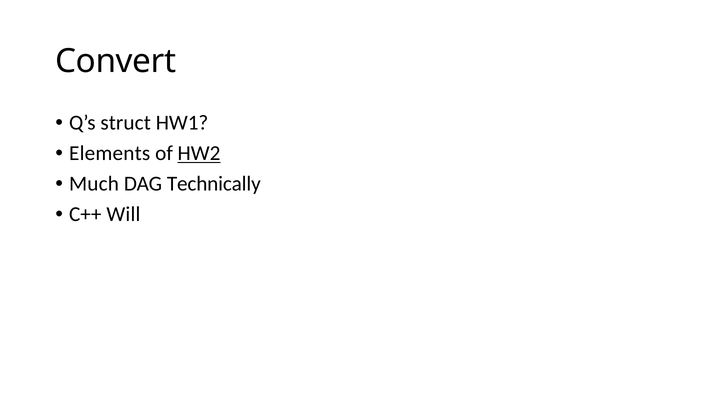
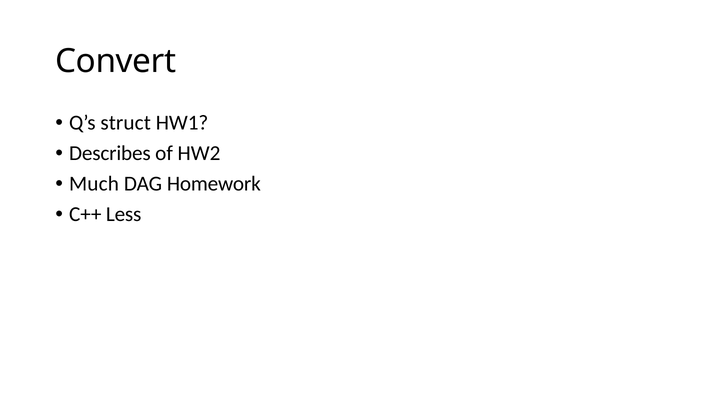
Elements: Elements -> Describes (110, 153)
HW2 underline: present -> none (199, 153)
Technically: Technically -> Homework (214, 184)
Will: Will -> Less (124, 214)
